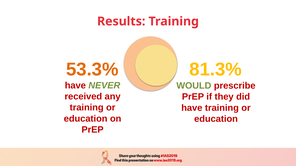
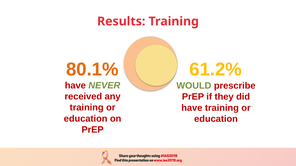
53.3%: 53.3% -> 80.1% (92, 70)
81.3%: 81.3% -> 61.2% (216, 70)
